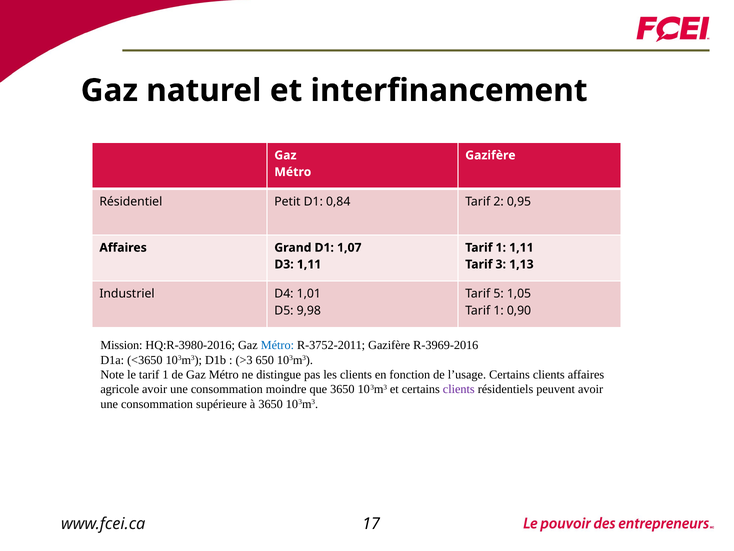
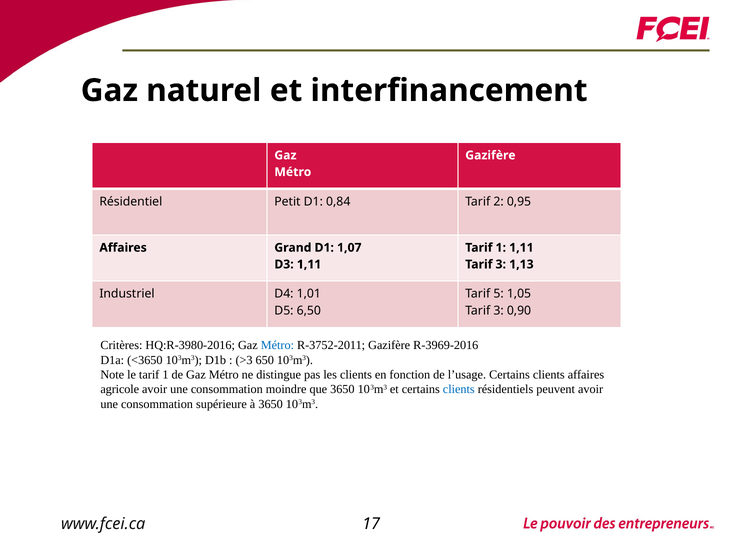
9,98: 9,98 -> 6,50 (309, 310)
1: 1 -> 3 (499, 310)
Mission: Mission -> Critères (121, 345)
clients colour: purple -> blue (459, 389)
